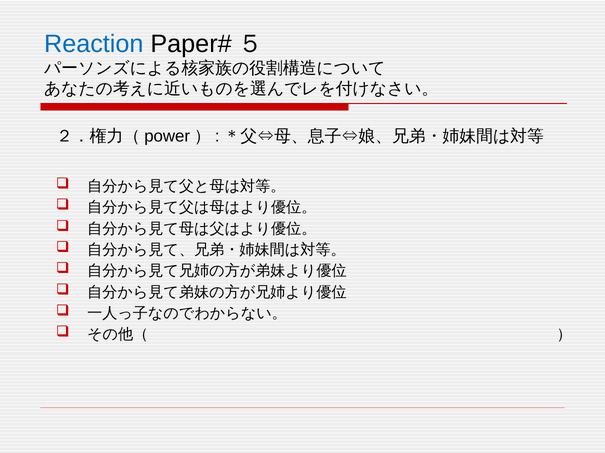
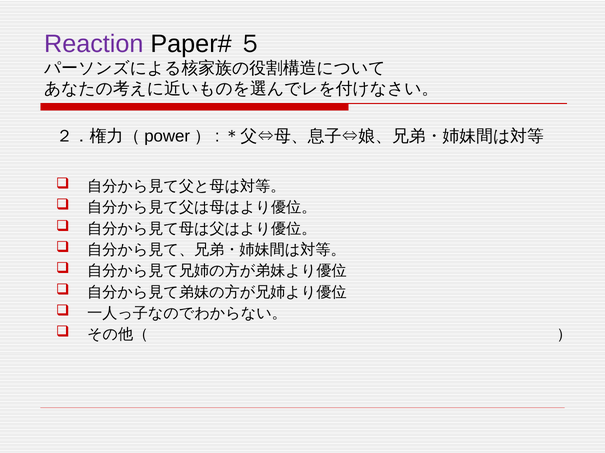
Reaction colour: blue -> purple (94, 44)
